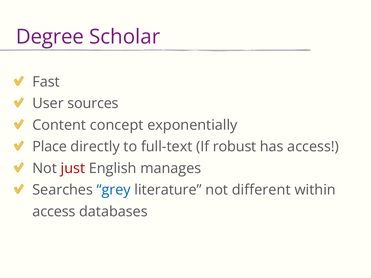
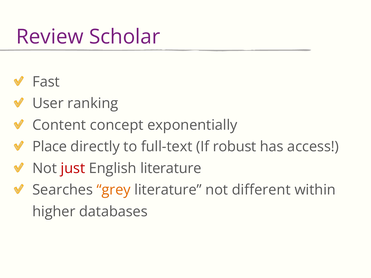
Degree: Degree -> Review (50, 37)
sources: sources -> ranking (93, 104)
English manages: manages -> literature (171, 168)
grey colour: blue -> orange (114, 190)
access: access -> higher (54, 212)
